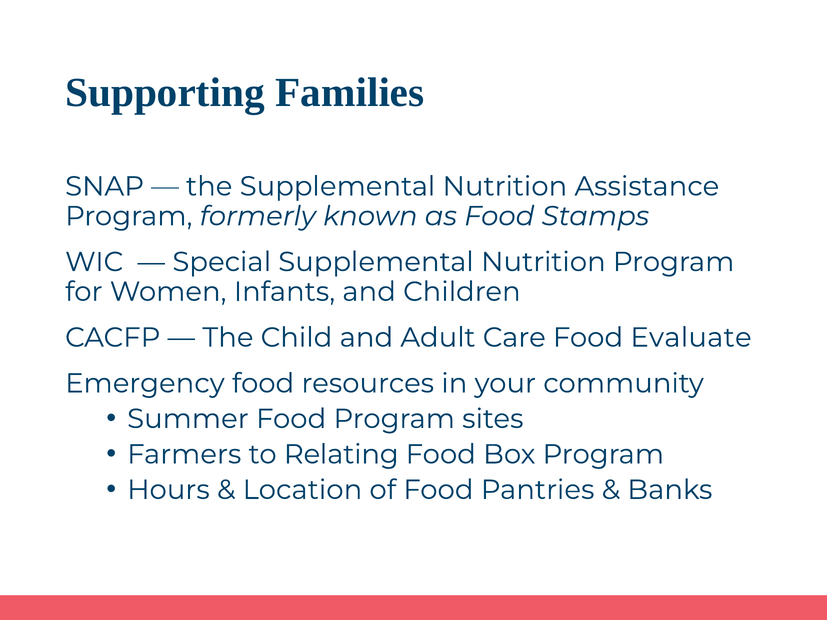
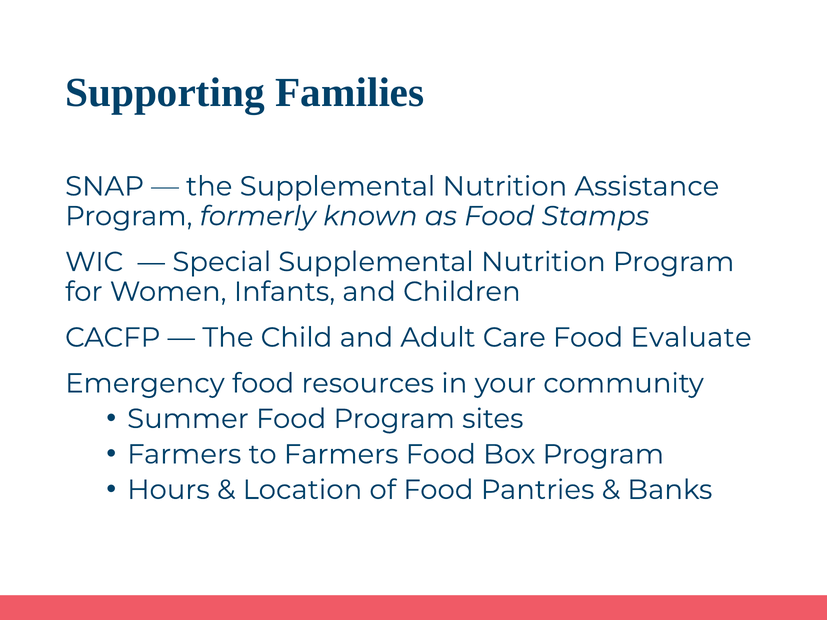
to Relating: Relating -> Farmers (341, 455)
